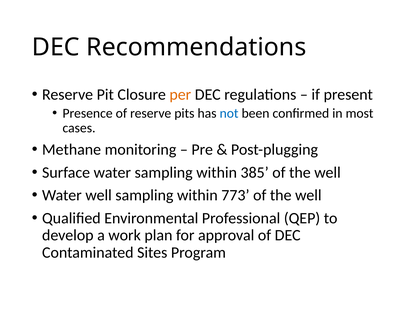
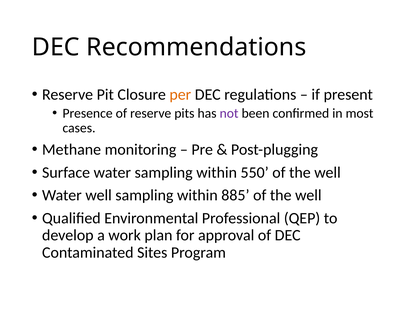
not colour: blue -> purple (229, 113)
385: 385 -> 550 (255, 172)
773: 773 -> 885 (235, 195)
